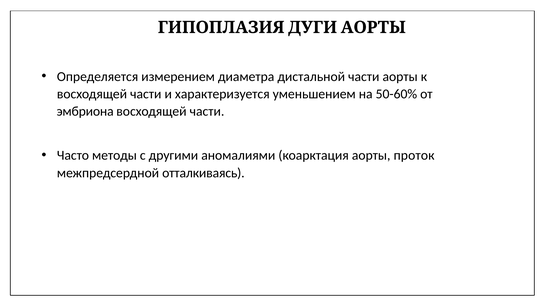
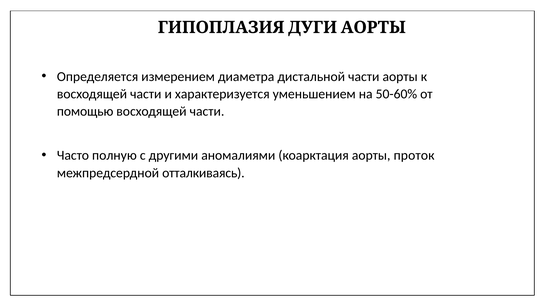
эмбриона: эмбриона -> помощью (85, 112)
методы: методы -> полную (114, 156)
